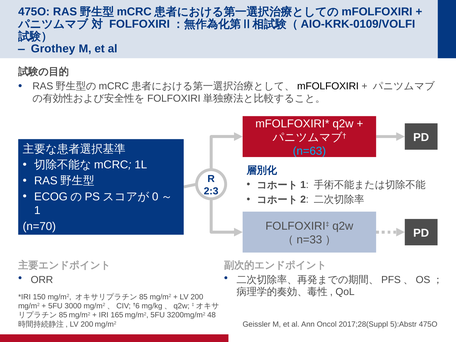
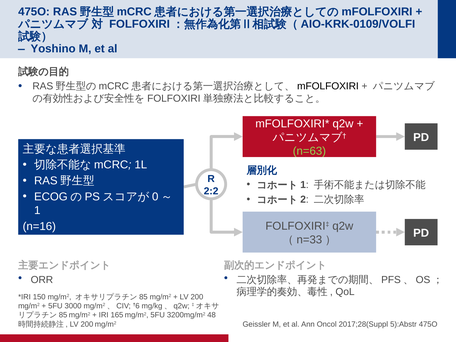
Grothey: Grothey -> Yoshino (53, 49)
n=63 colour: light blue -> light green (309, 151)
2:3: 2:3 -> 2:2 (211, 191)
n=70: n=70 -> n=16 (39, 226)
